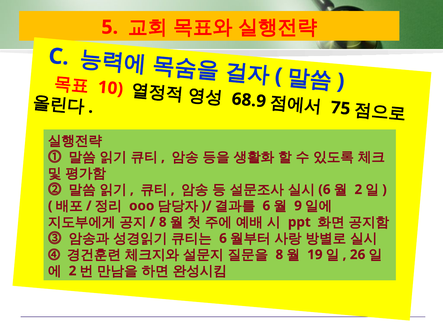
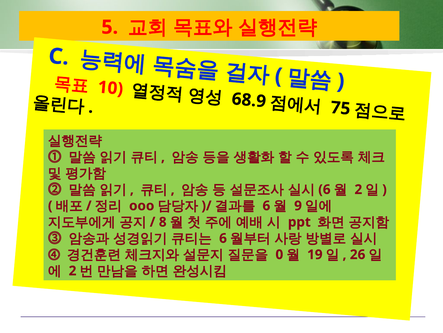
8: 8 -> 0 (279, 254)
